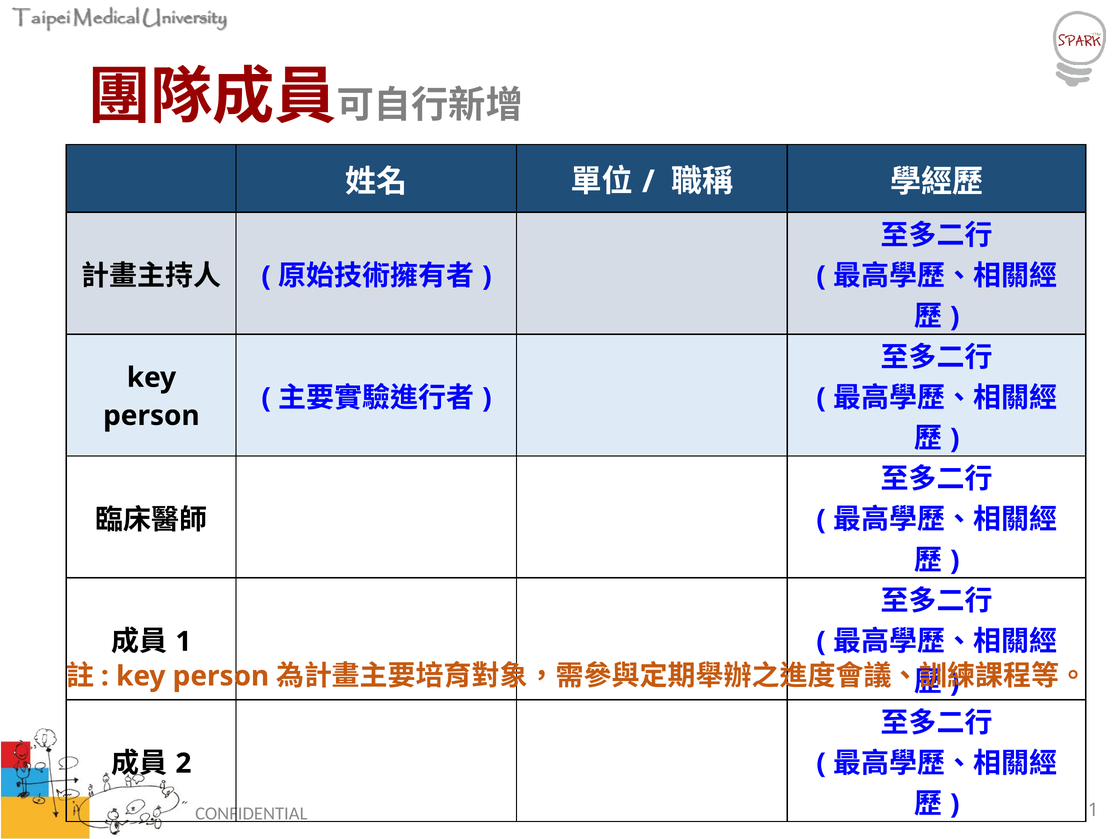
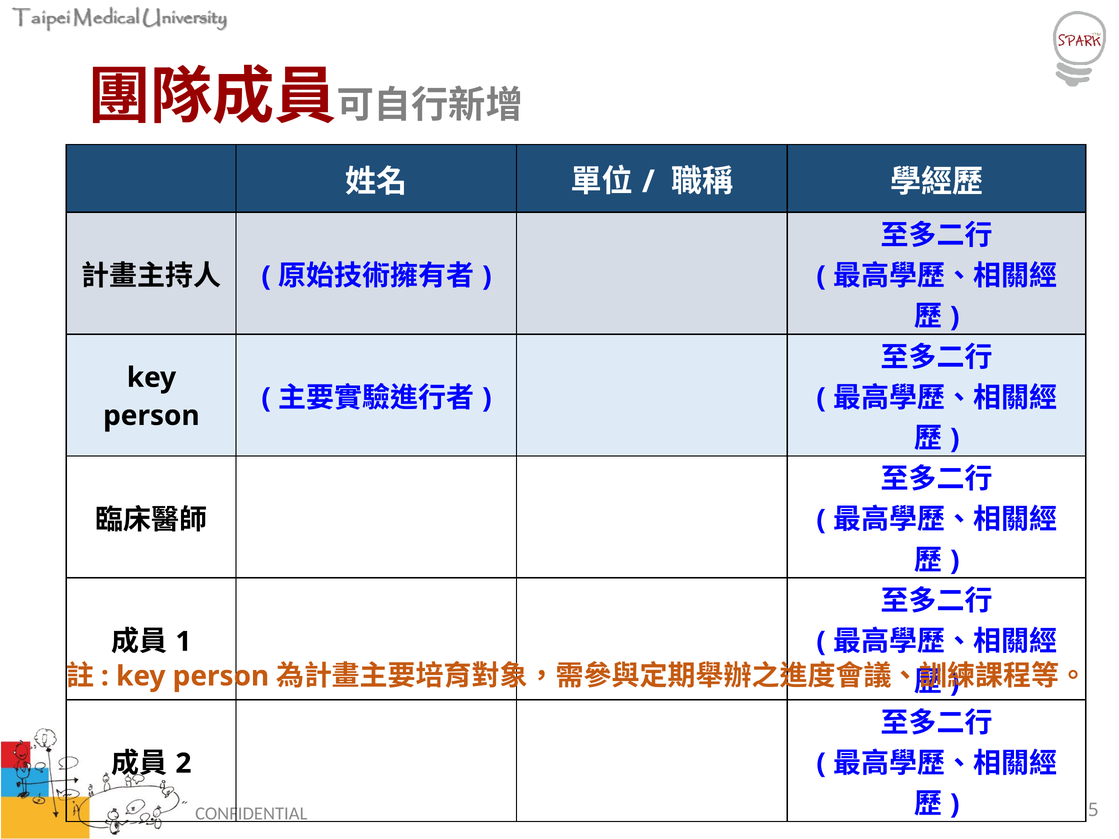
CONFIDENTIAL 1: 1 -> 5 (1093, 810)
